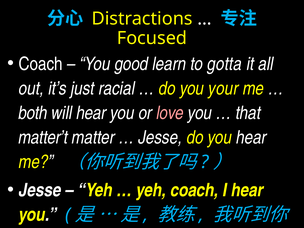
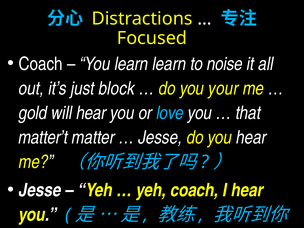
You good: good -> learn (131, 64)
gotta: gotta -> noise (225, 64)
racial: racial -> block (117, 88)
both: both -> gold (33, 113)
love colour: pink -> light blue (170, 113)
